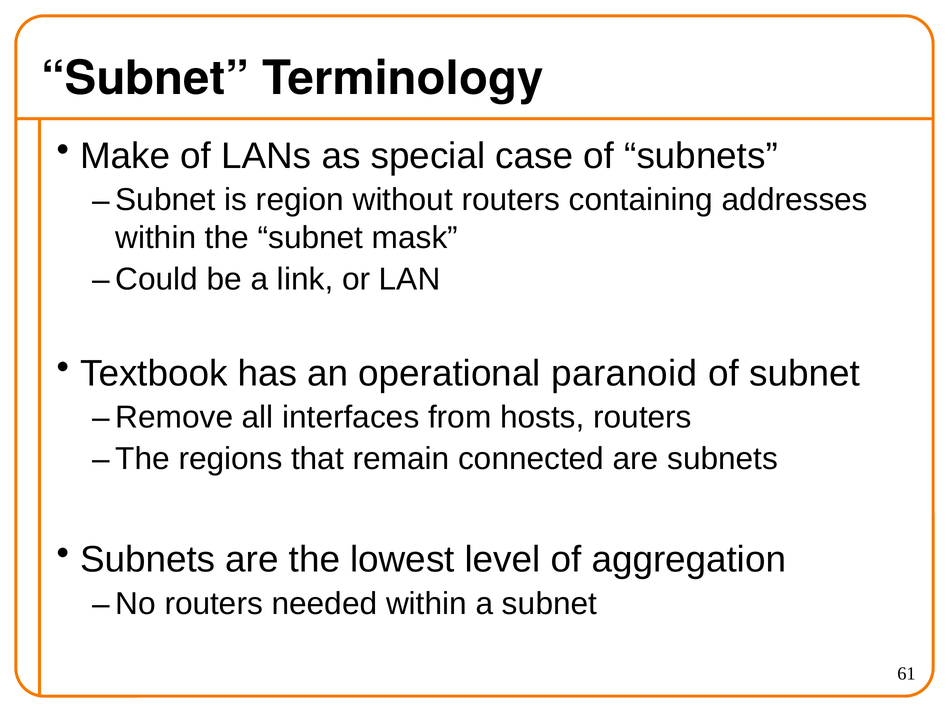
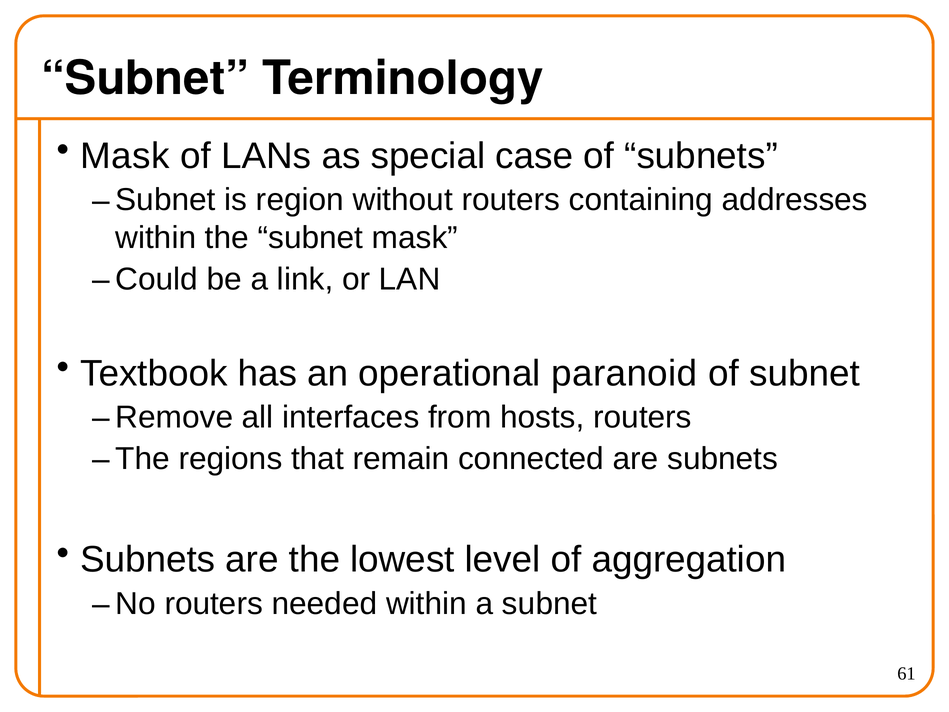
Make: Make -> Mask (125, 156)
